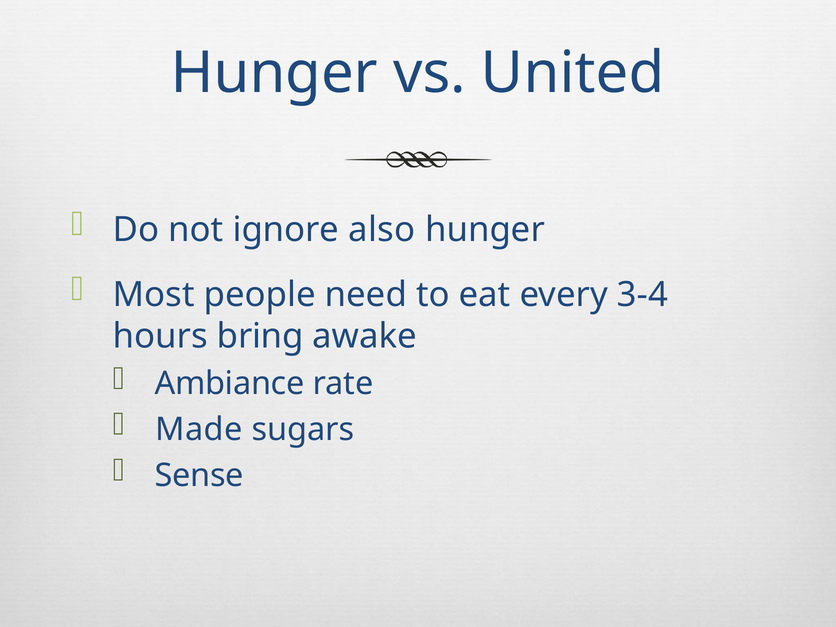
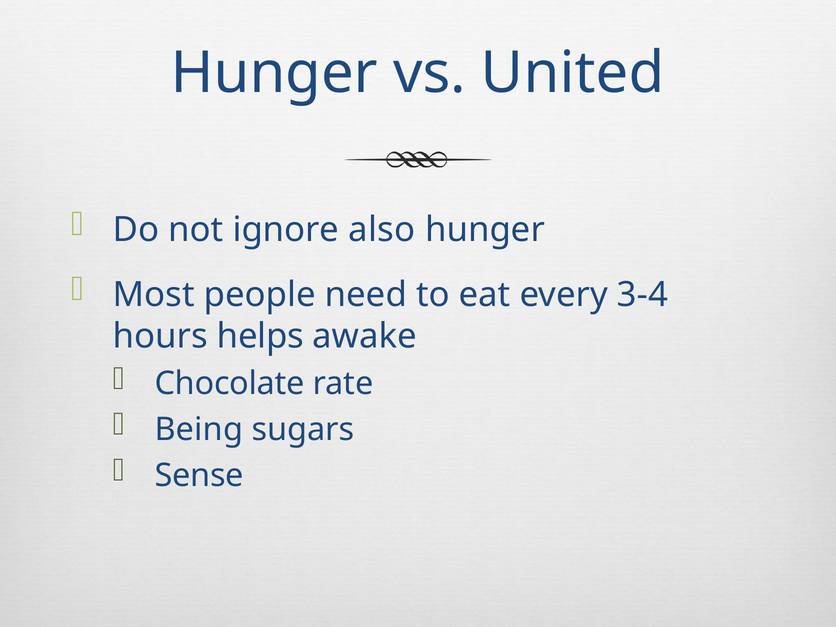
bring: bring -> helps (260, 336)
Ambiance: Ambiance -> Chocolate (230, 384)
Made: Made -> Being (199, 429)
